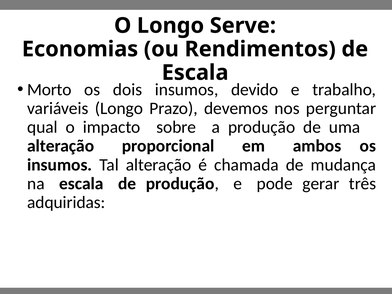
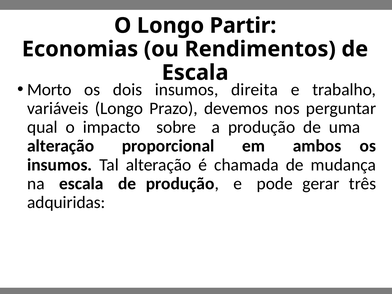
Serve: Serve -> Partir (243, 26)
devido: devido -> direita (255, 90)
